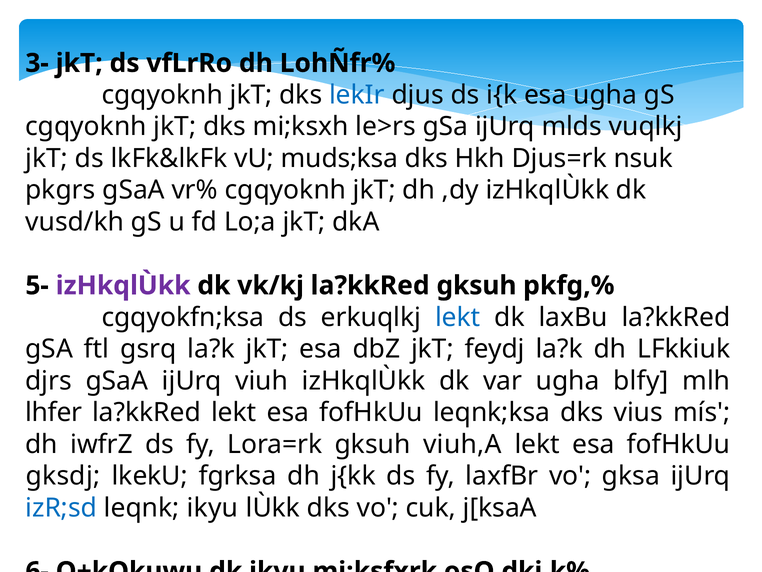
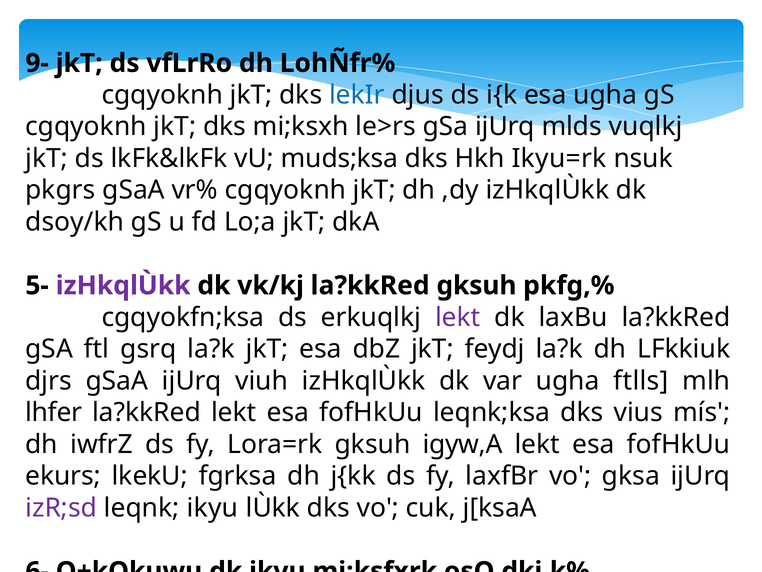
3-: 3- -> 9- (37, 63)
Djus=rk: Djus=rk -> Ikyu=rk (559, 158)
vusd/kh: vusd/kh -> dsoy/kh (75, 222)
lekt colour: blue -> purple (458, 317)
blfy: blfy -> ftlls (641, 381)
viuh,A: viuh,A -> igyw,A (463, 444)
gksdj: gksdj -> ekurs (63, 476)
izR;sd colour: blue -> purple (61, 507)
